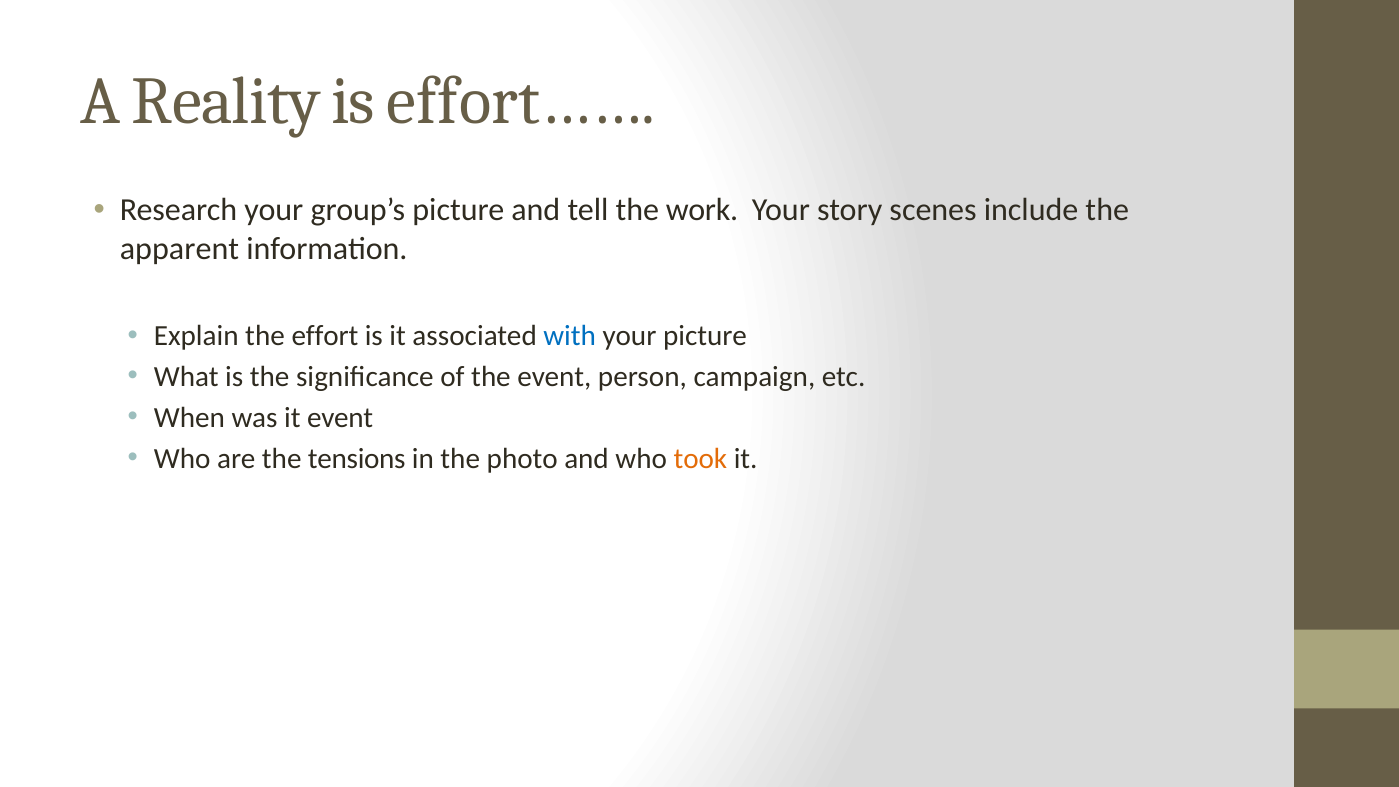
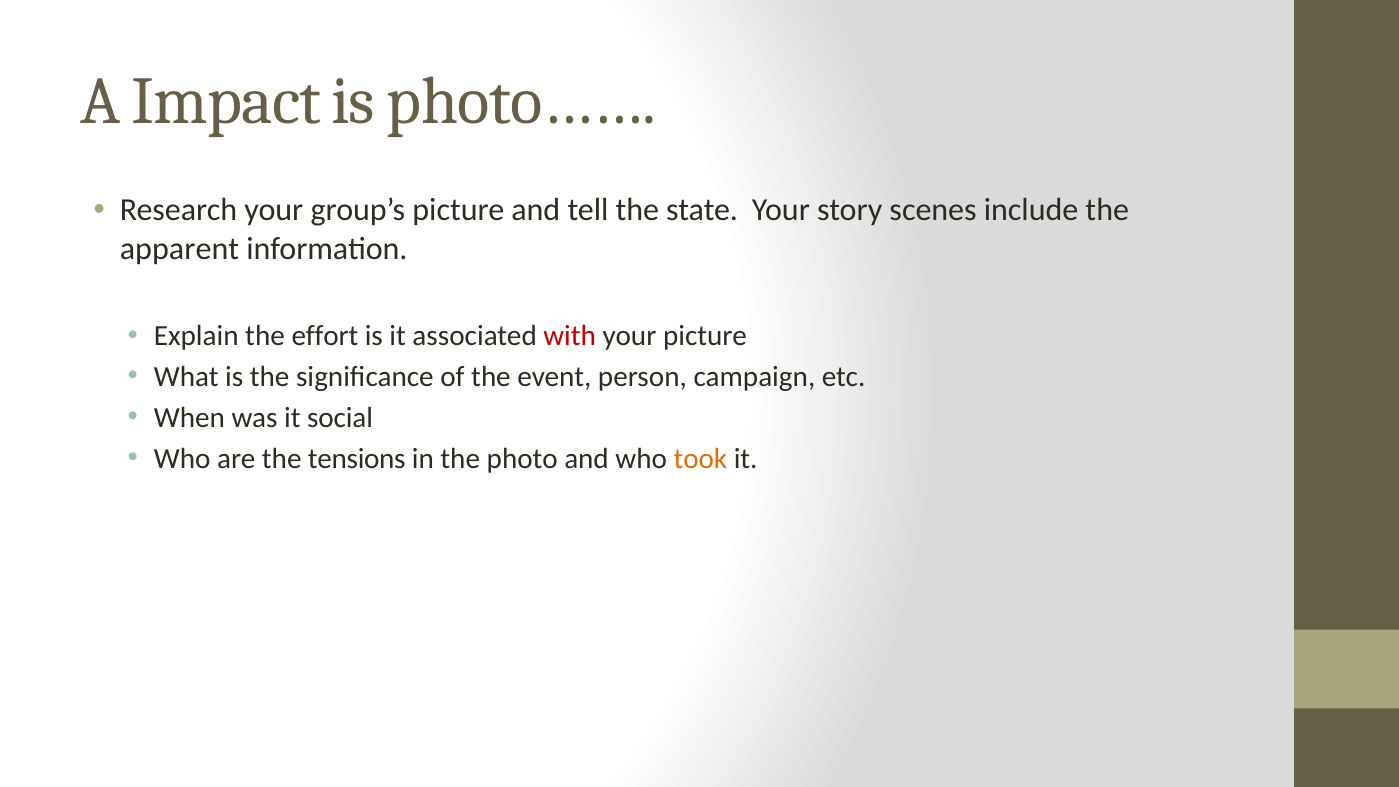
Reality: Reality -> Impact (226, 102)
effort……: effort…… -> photo…… (522, 102)
work: work -> state (702, 210)
with colour: blue -> red (570, 336)
it event: event -> social (340, 418)
